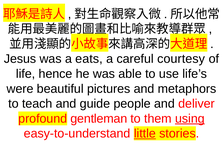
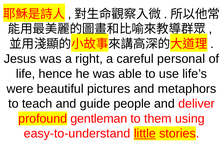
eats: eats -> right (89, 59)
courtesy: courtesy -> personal (181, 59)
using underline: present -> none (190, 118)
